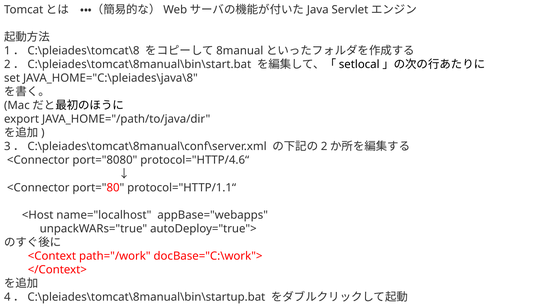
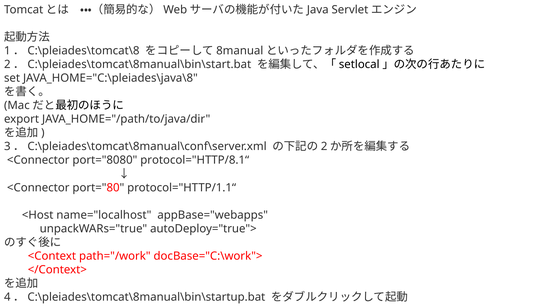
protocol="HTTP/4.6“: protocol="HTTP/4.6“ -> protocol="HTTP/8.1“ (195, 160)
